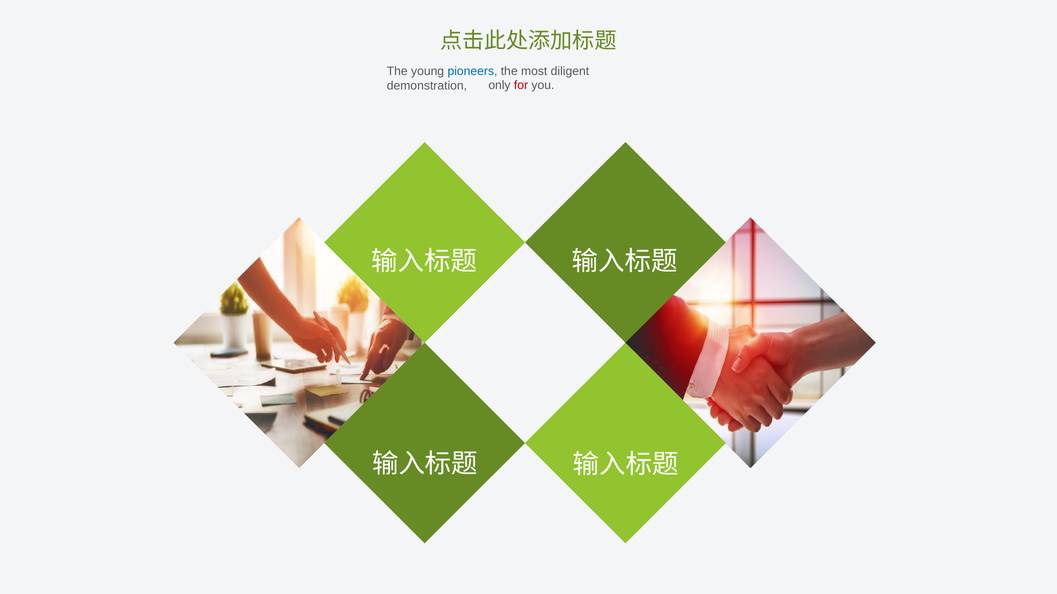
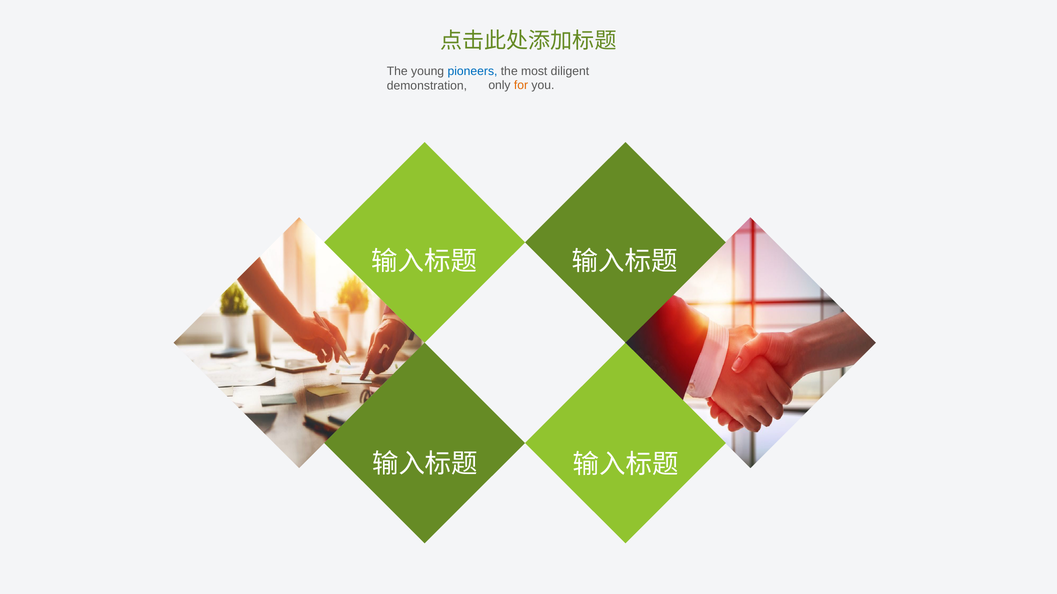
for colour: red -> orange (521, 85)
